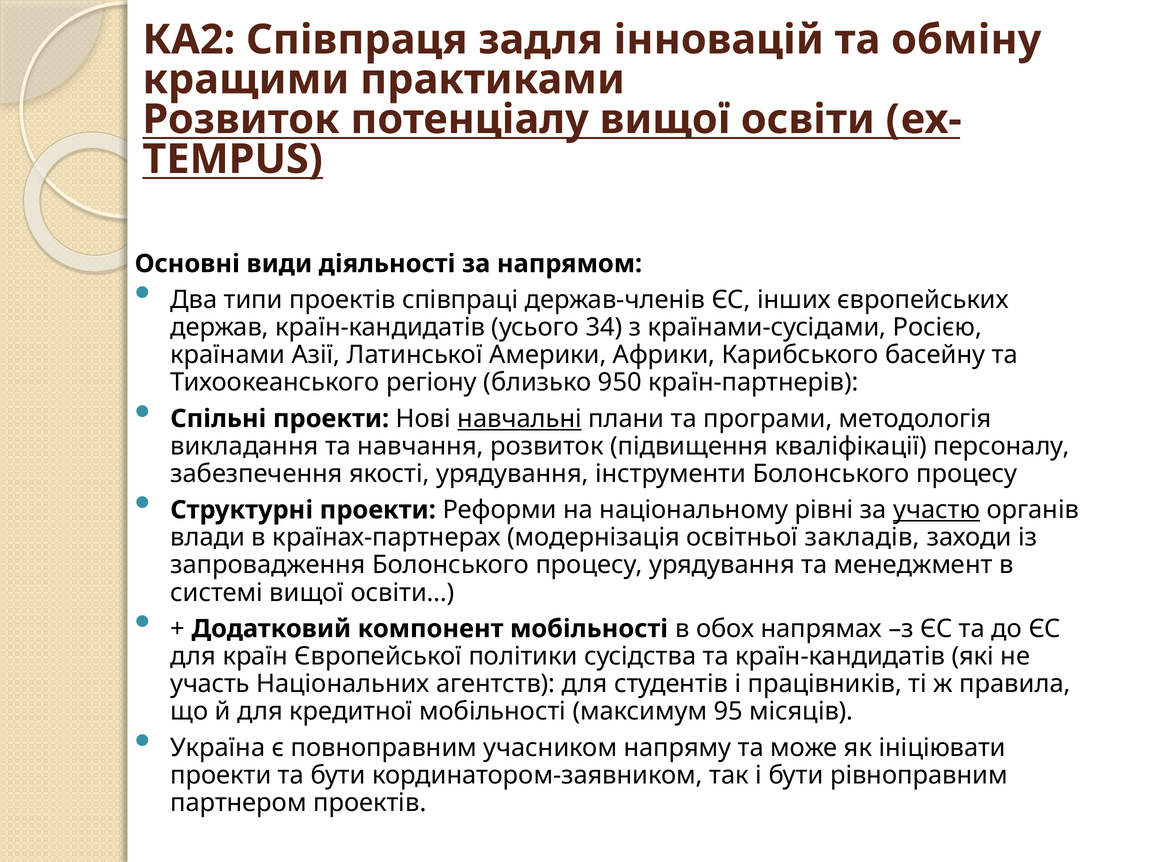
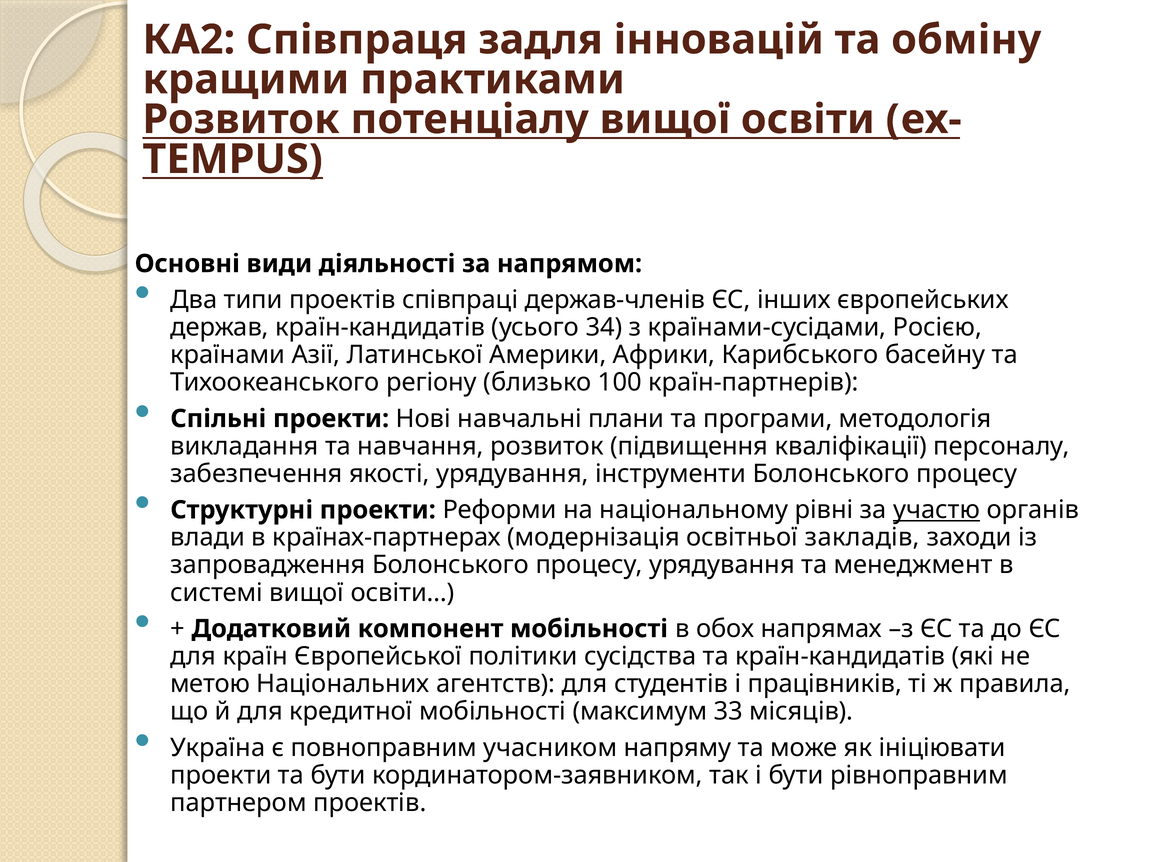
950: 950 -> 100 (620, 382)
навчальні underline: present -> none (520, 419)
участь: участь -> метою (210, 684)
95: 95 -> 33 (728, 711)
